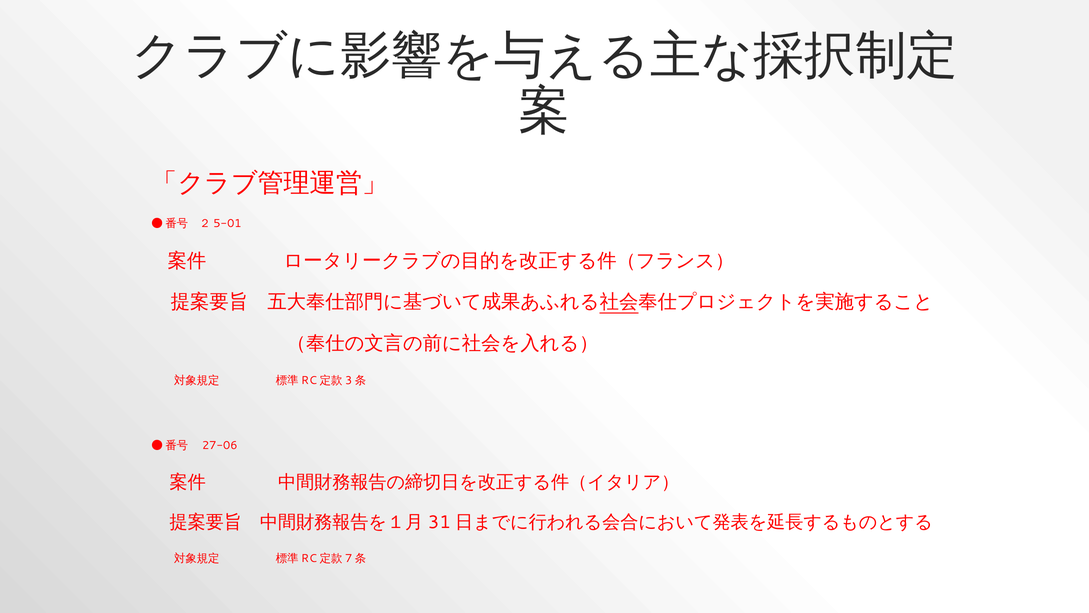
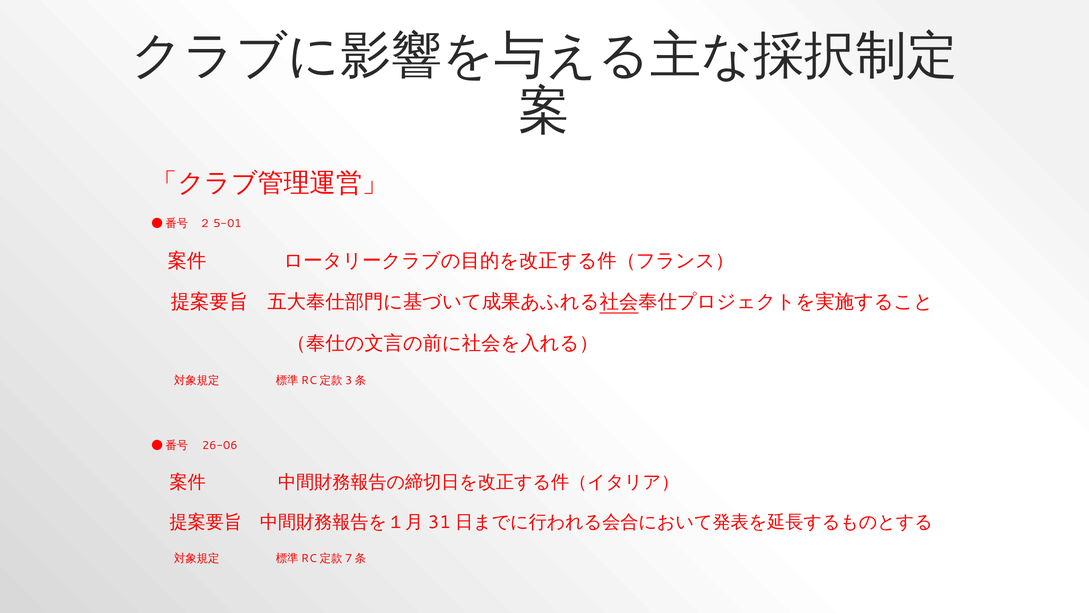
27-06: 27-06 -> 26-06 (220, 445)
